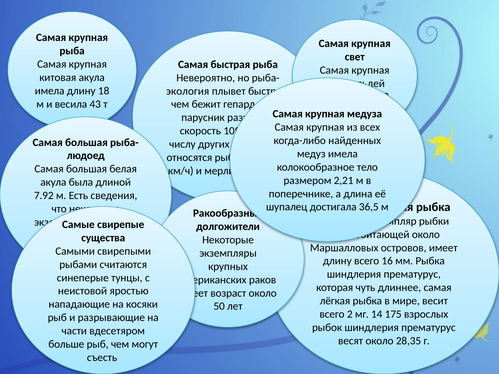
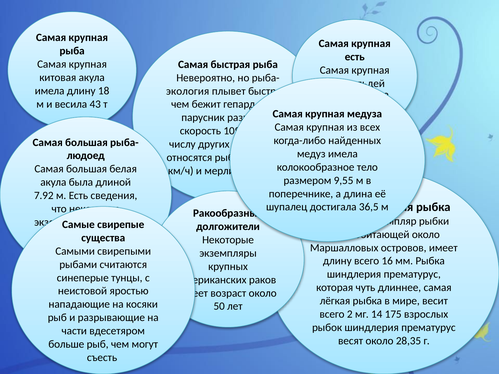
свет: свет -> есть (355, 57)
2,21: 2,21 -> 9,55 (344, 181)
